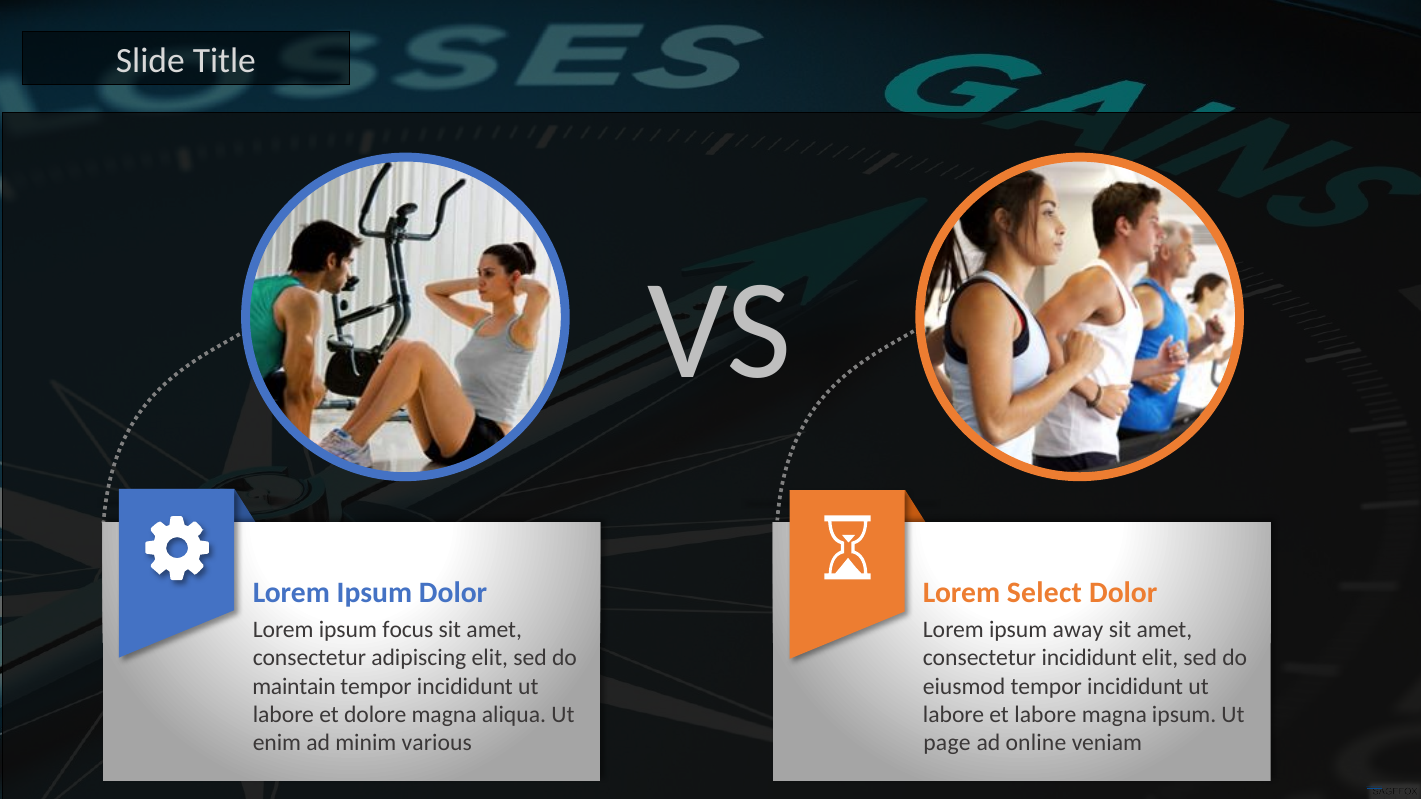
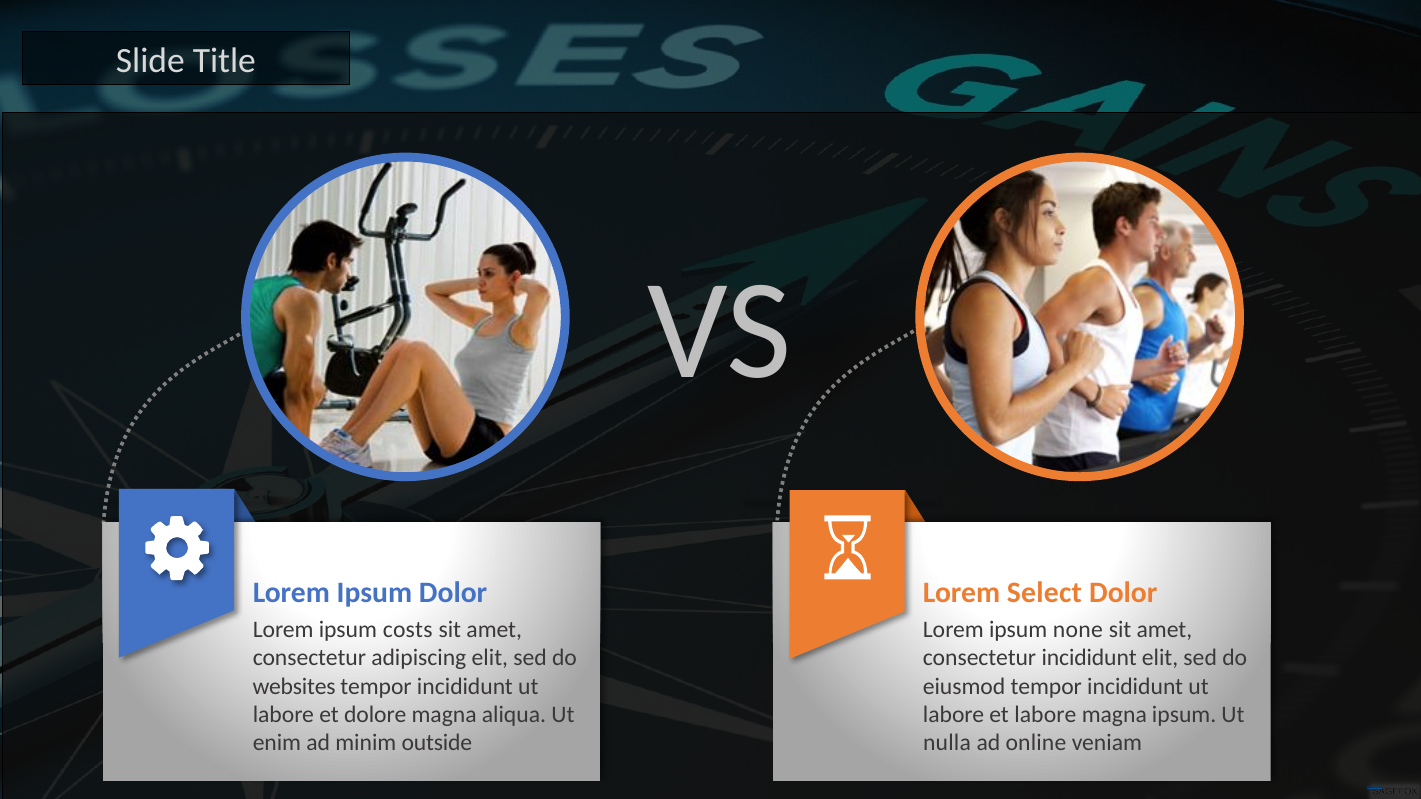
focus: focus -> costs (408, 630)
away: away -> none (1078, 630)
maintain: maintain -> websites (294, 687)
various: various -> outside (437, 743)
page: page -> nulla (947, 743)
